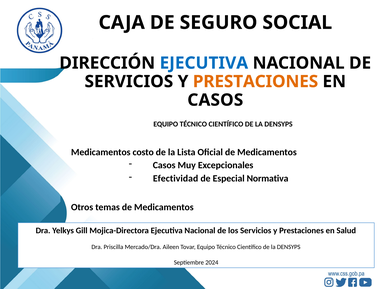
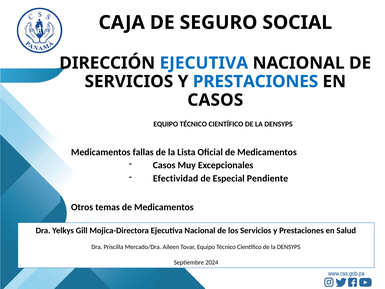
PRESTACIONES colour: orange -> blue (256, 81)
costo: costo -> fallas (143, 152)
Normativa: Normativa -> Pendiente (267, 178)
